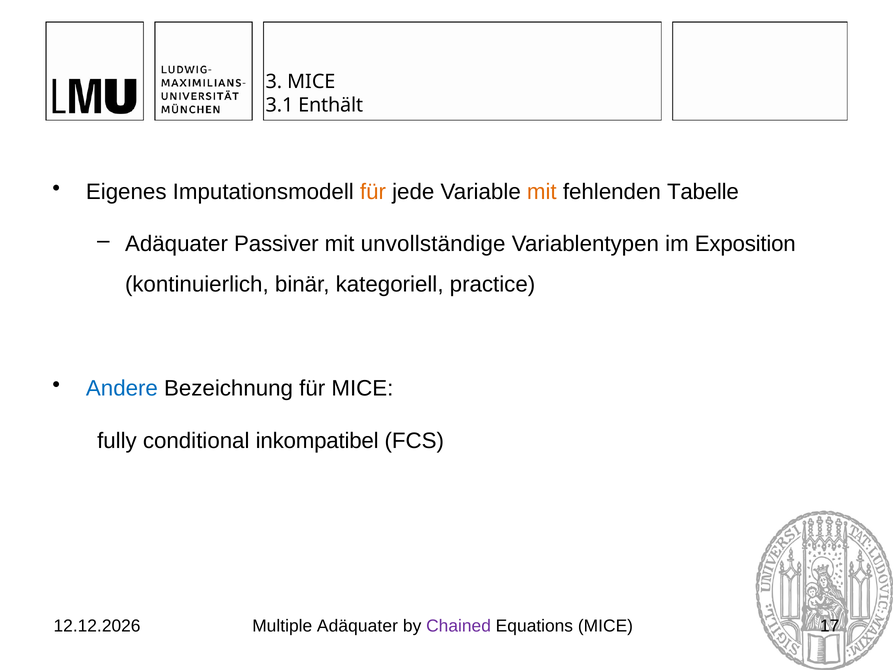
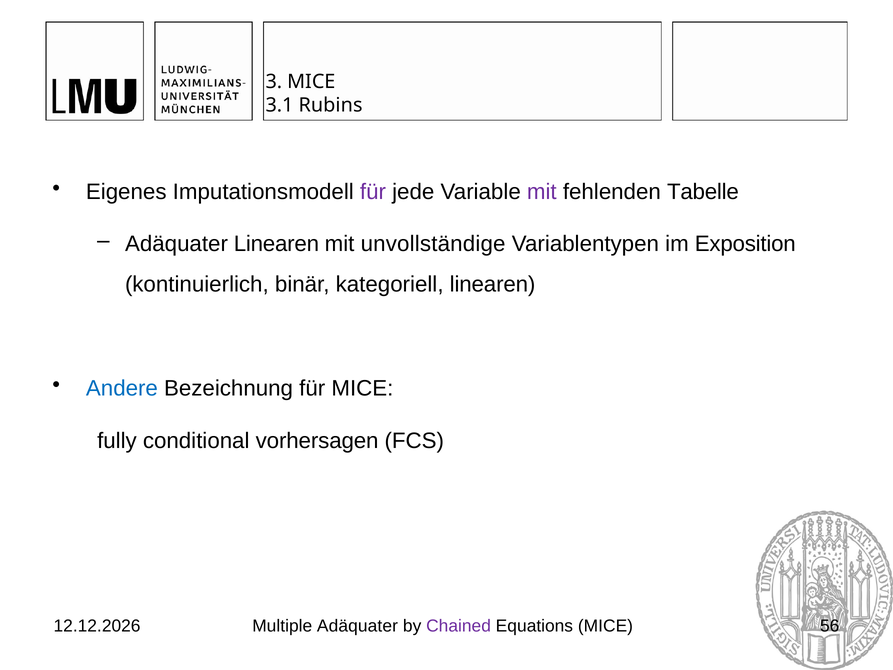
Enthält: Enthält -> Rubins (331, 105)
für colour: orange -> purple (373, 192)
mit colour: orange -> purple (542, 192)
Adäquater Passiver: Passiver -> Linearen (276, 244)
kategoriell practice: practice -> linearen (493, 284)
inkompatibel: inkompatibel -> vorhersagen (317, 440)
17: 17 -> 56 (830, 626)
